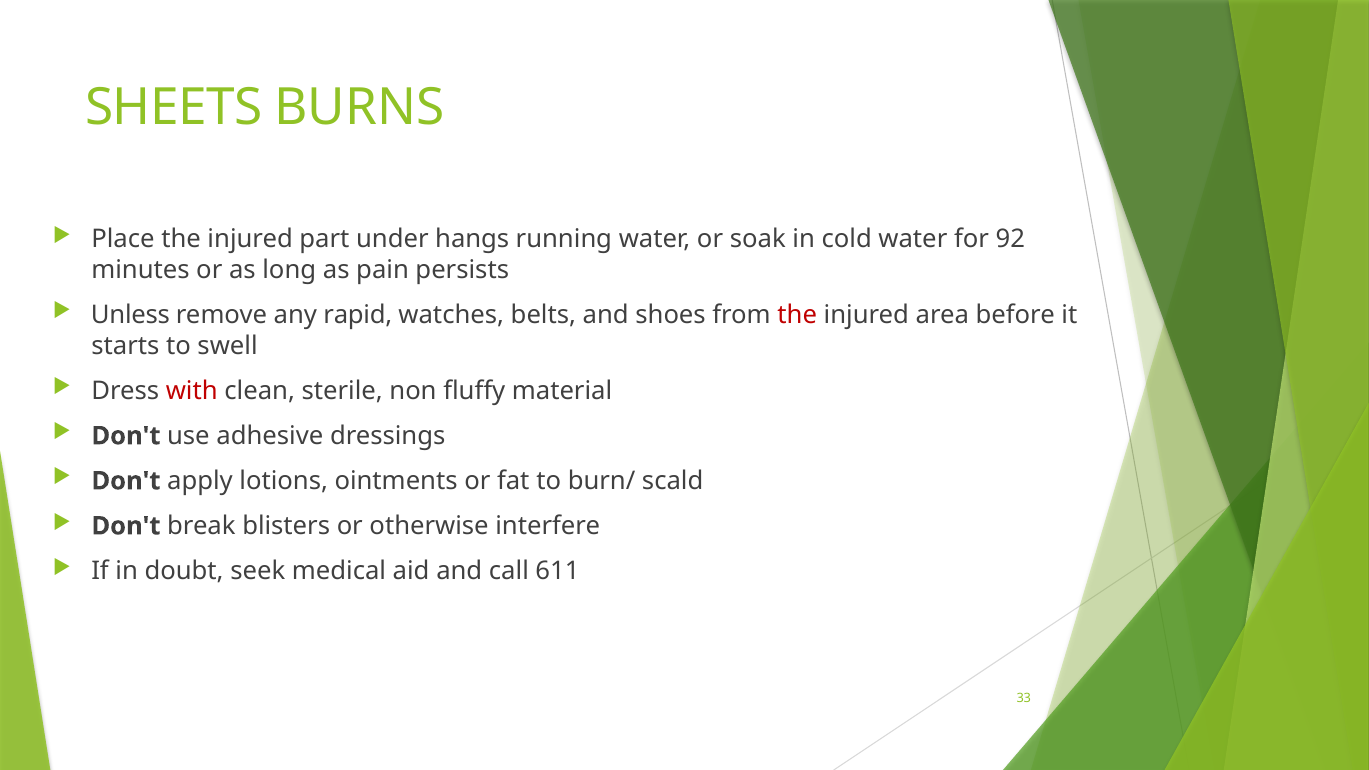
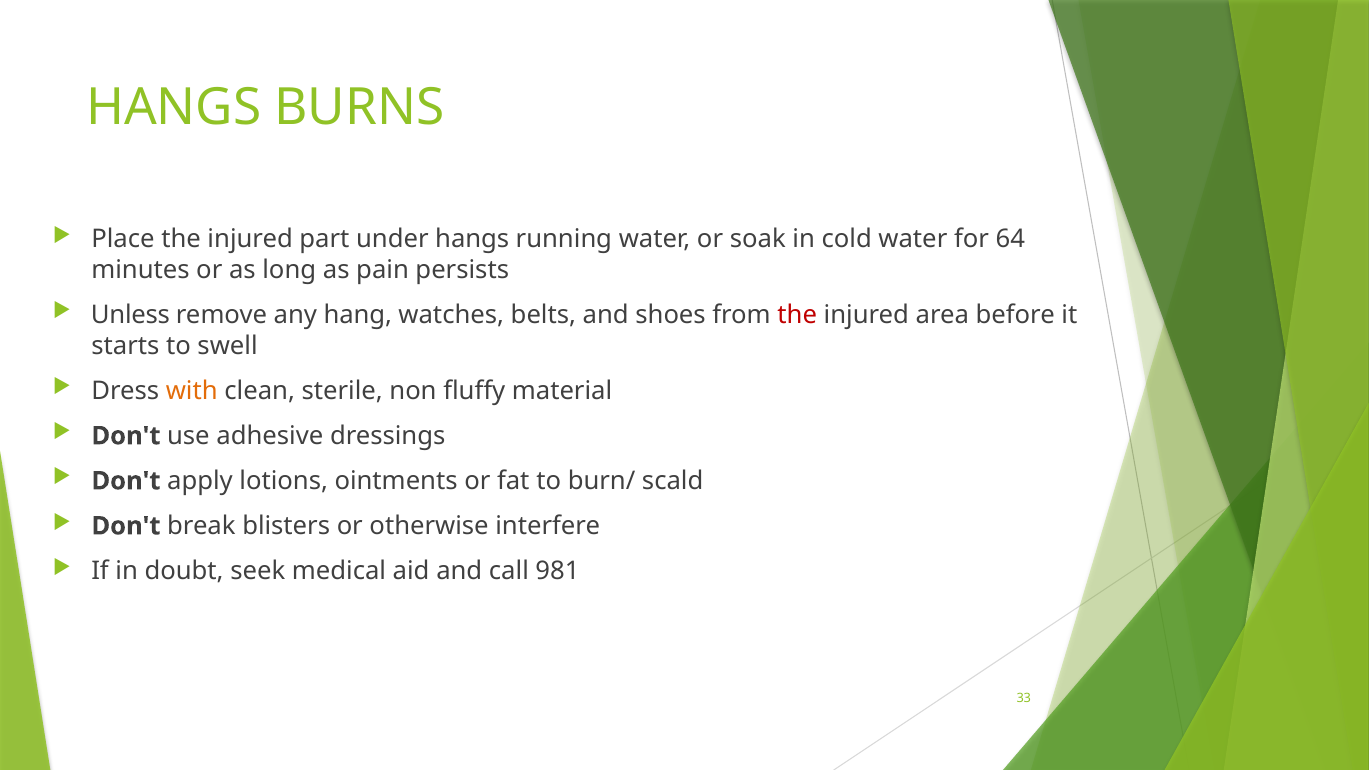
SHEETS: SHEETS -> HANGS (174, 108)
92: 92 -> 64 (1010, 239)
rapid: rapid -> hang (358, 315)
with colour: red -> orange (192, 391)
611: 611 -> 981 (557, 571)
